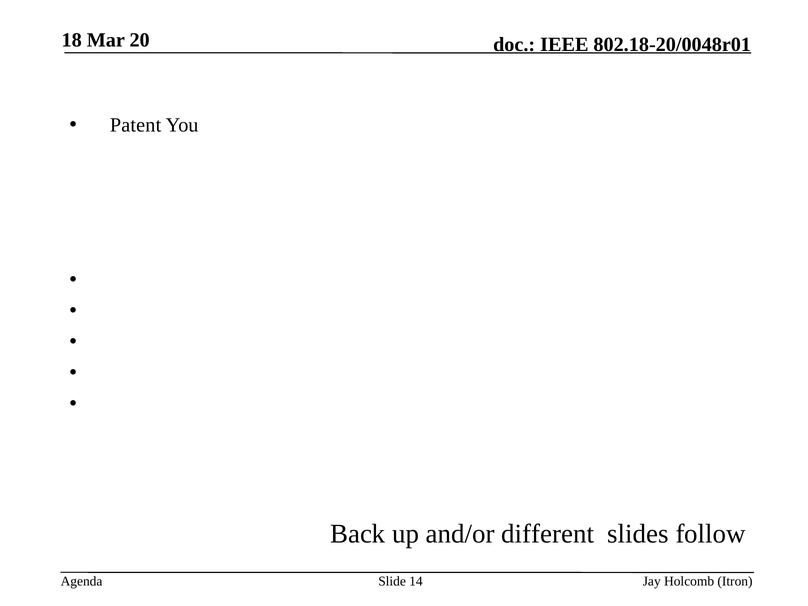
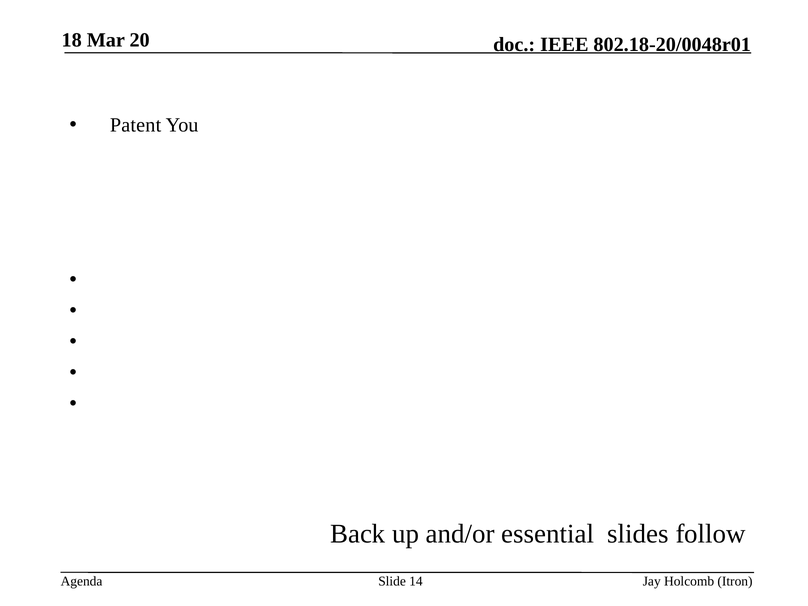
different: different -> essential (548, 534)
